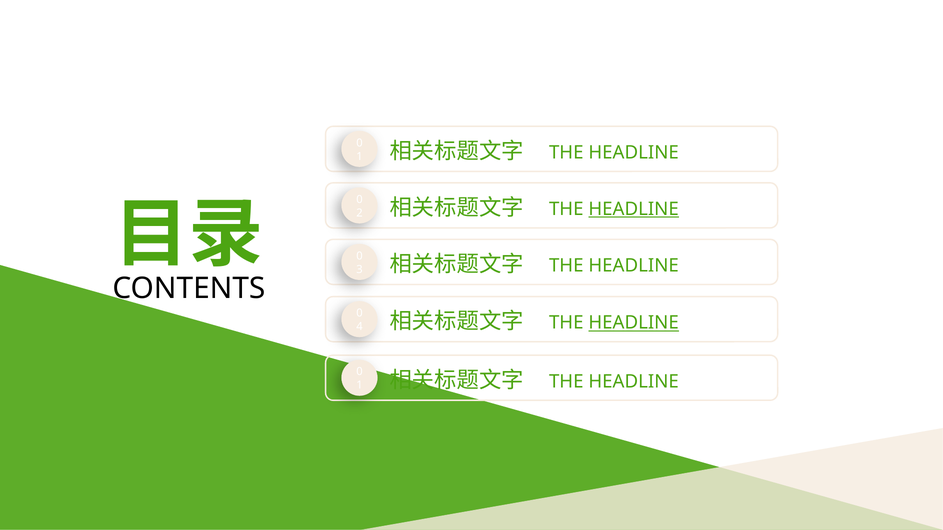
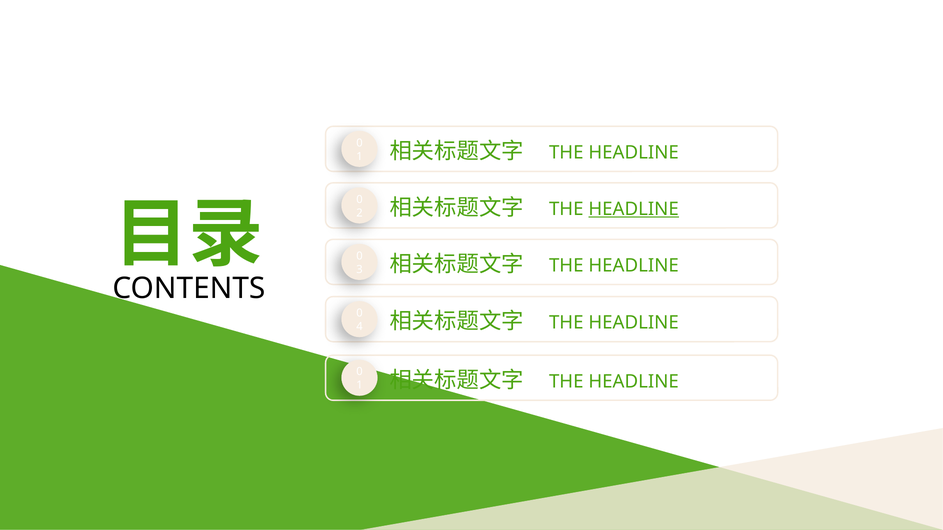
HEADLINE underline: present -> none (634, 323)
